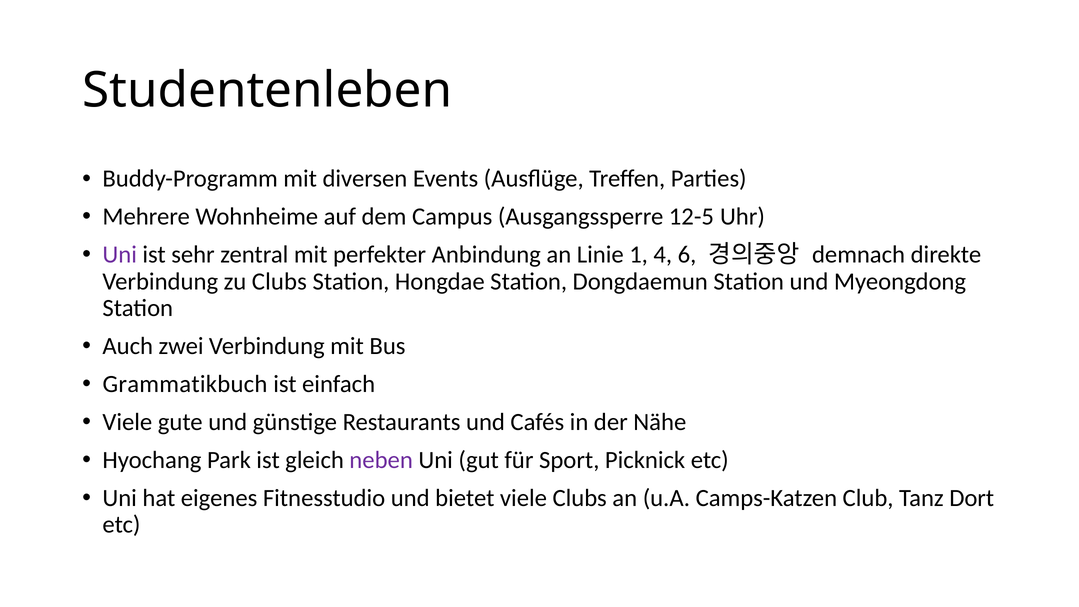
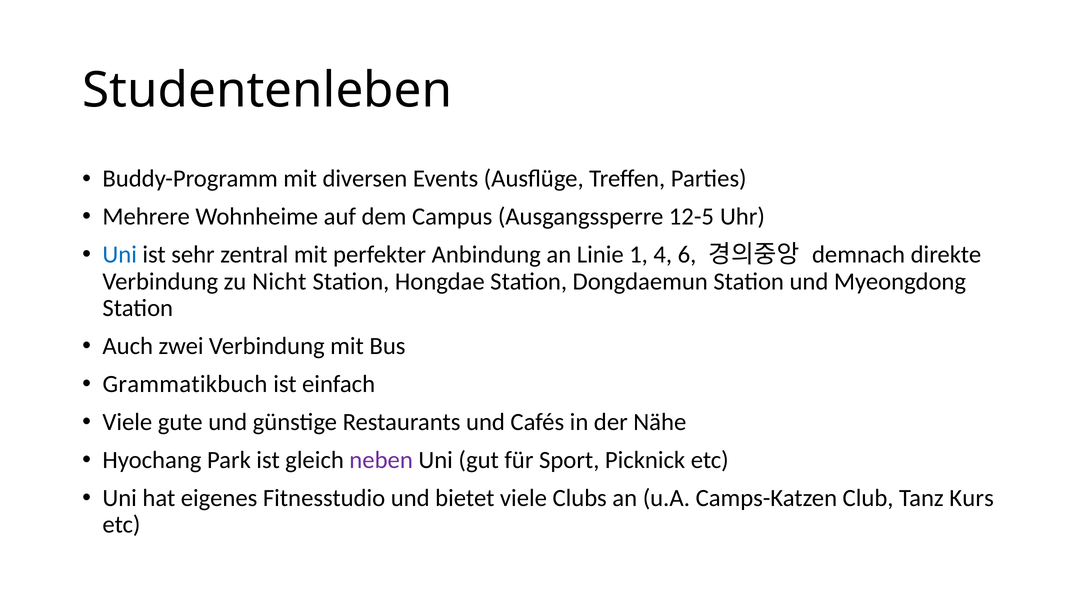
Uni colour: purple -> blue (120, 255)
zu Clubs: Clubs -> Nicht (279, 281)
Dort: Dort -> Kurs (972, 498)
